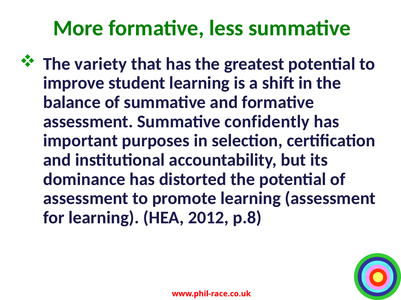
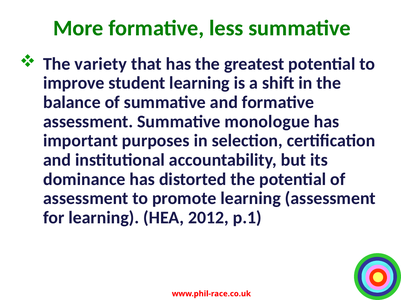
confidently: confidently -> monologue (267, 122)
p.8: p.8 -> p.1 (247, 218)
